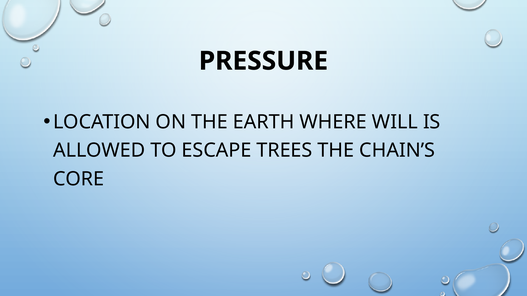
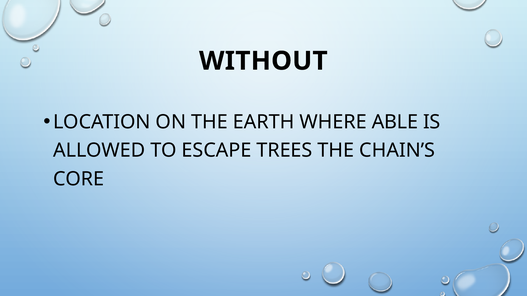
PRESSURE: PRESSURE -> WITHOUT (263, 61)
WILL: WILL -> ABLE (395, 122)
